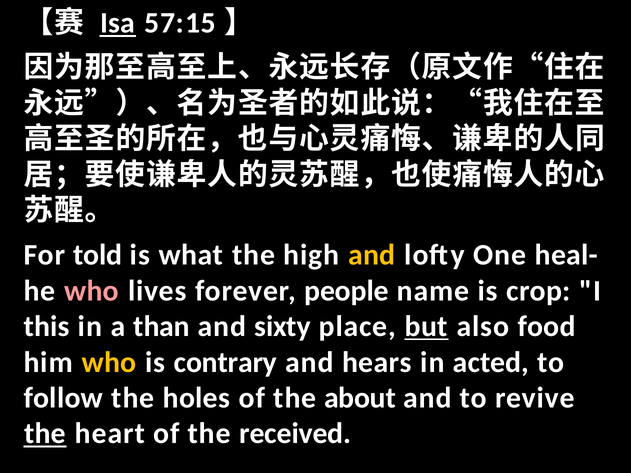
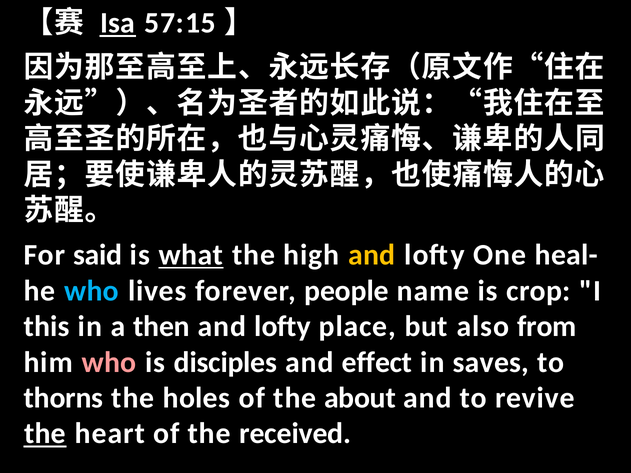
told: told -> said (98, 255)
what underline: none -> present (191, 255)
who colour: pink -> light blue (92, 291)
than: than -> then (162, 327)
sixty: sixty -> lofty (283, 327)
but underline: present -> none (426, 327)
food: food -> from (547, 327)
who colour: yellow -> pink (109, 362)
contrary: contrary -> disciples (225, 362)
hears: hears -> effect (377, 362)
acted: acted -> saves (491, 362)
follow: follow -> thorns (63, 398)
